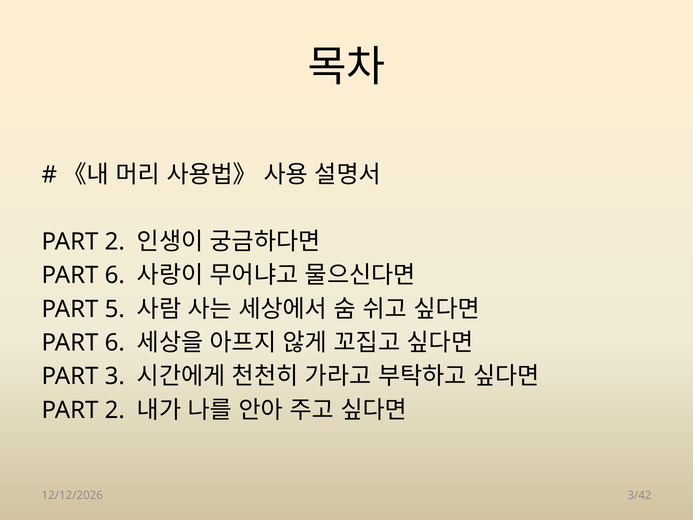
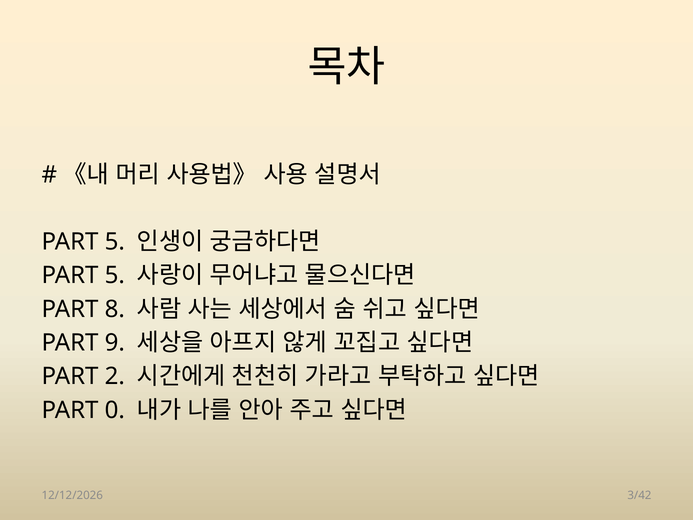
2: 2 -> 5 (115, 242)
6: 6 -> 5 (115, 275)
5: 5 -> 8 (115, 309)
6: 6 -> 9 (115, 343)
3: 3 -> 2 (115, 376)
2: 2 -> 0 (115, 410)
